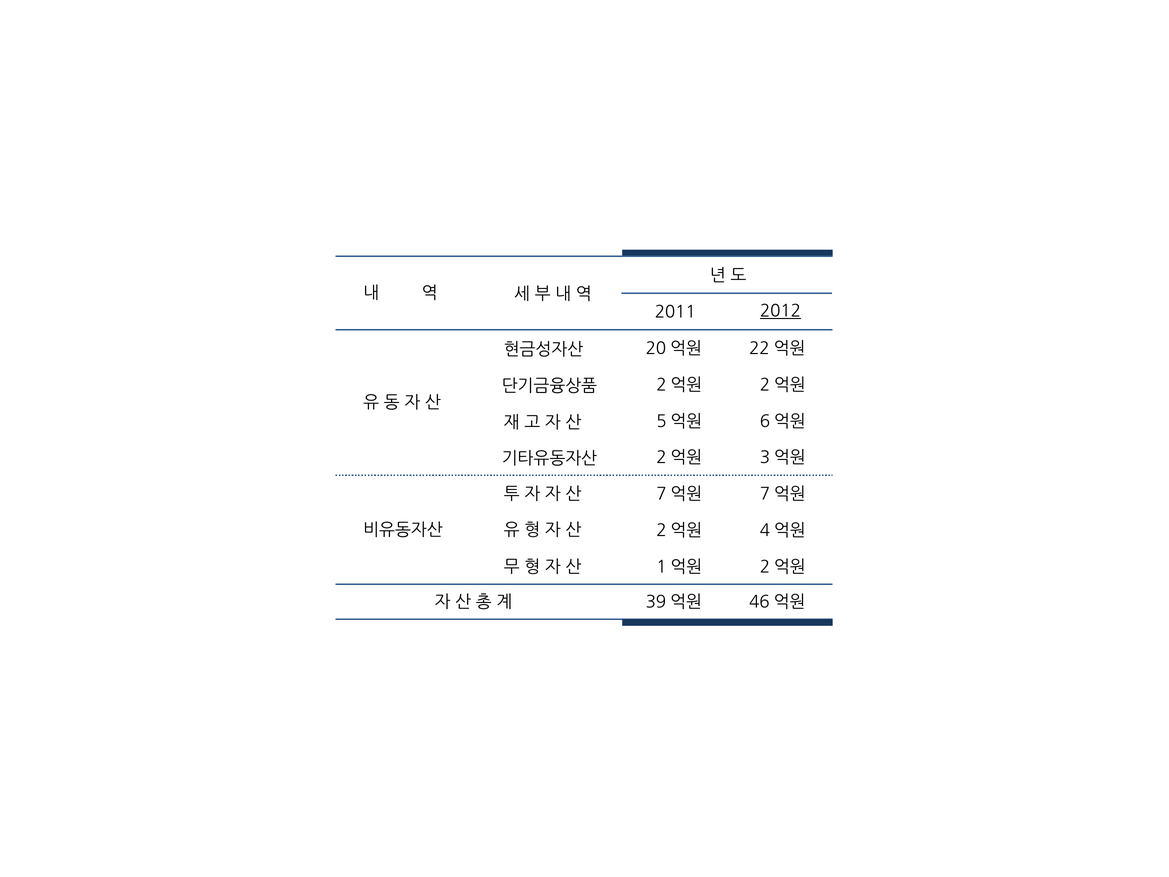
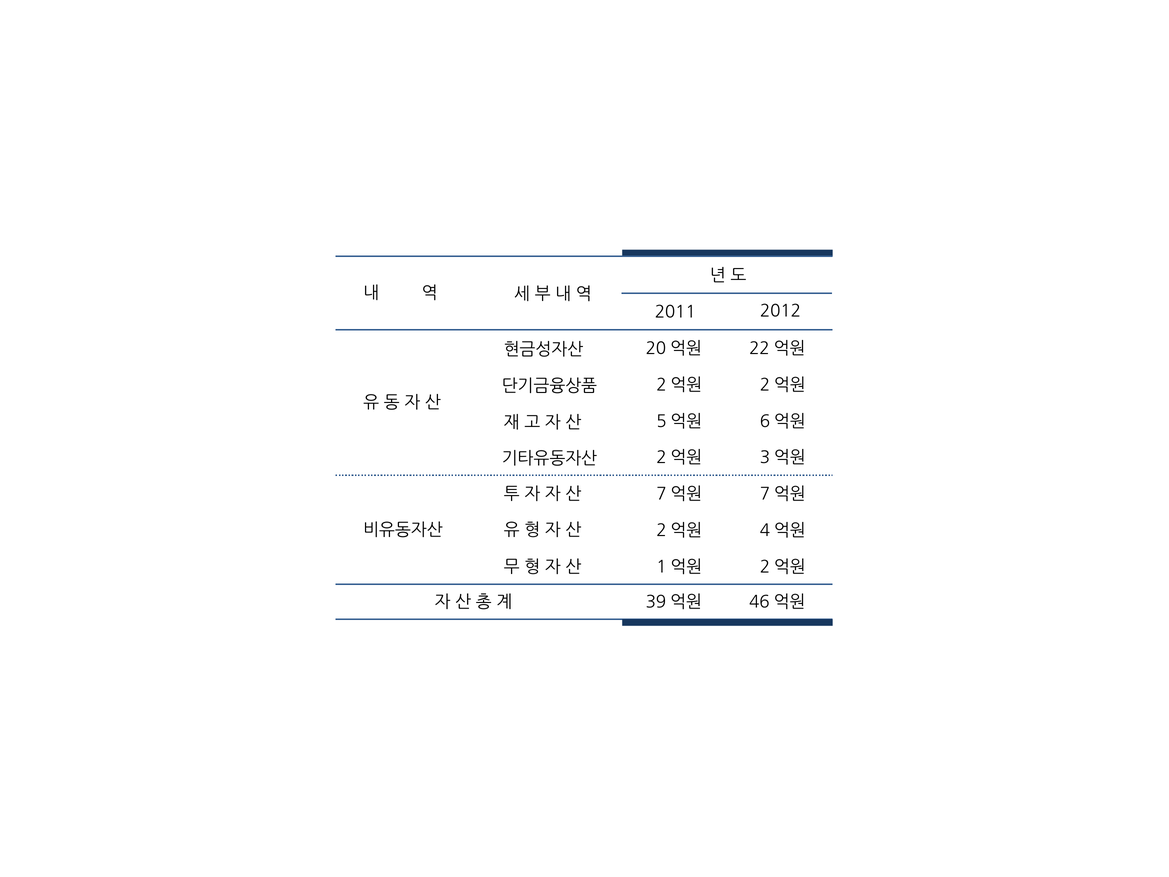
2012 underline: present -> none (780, 311)
